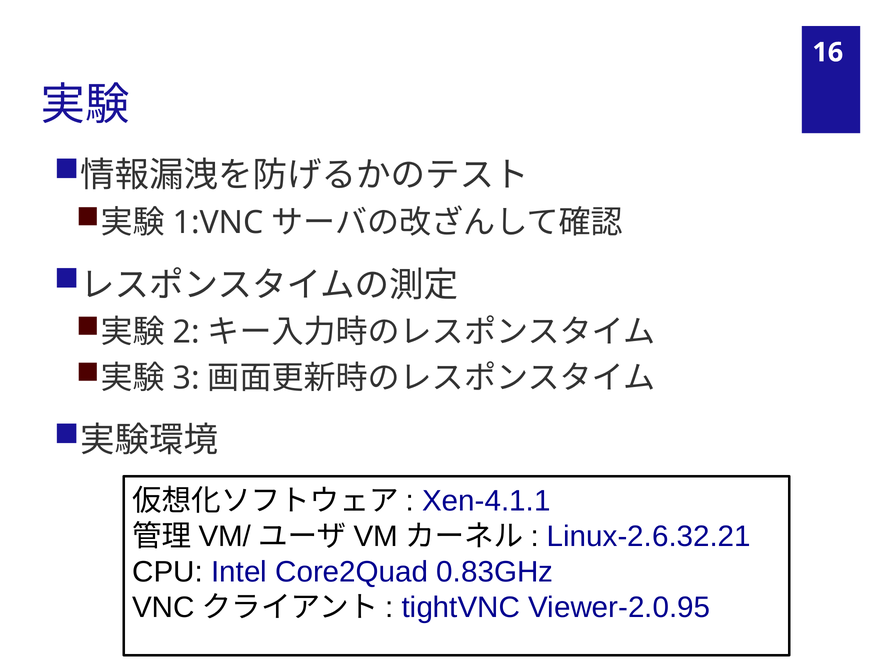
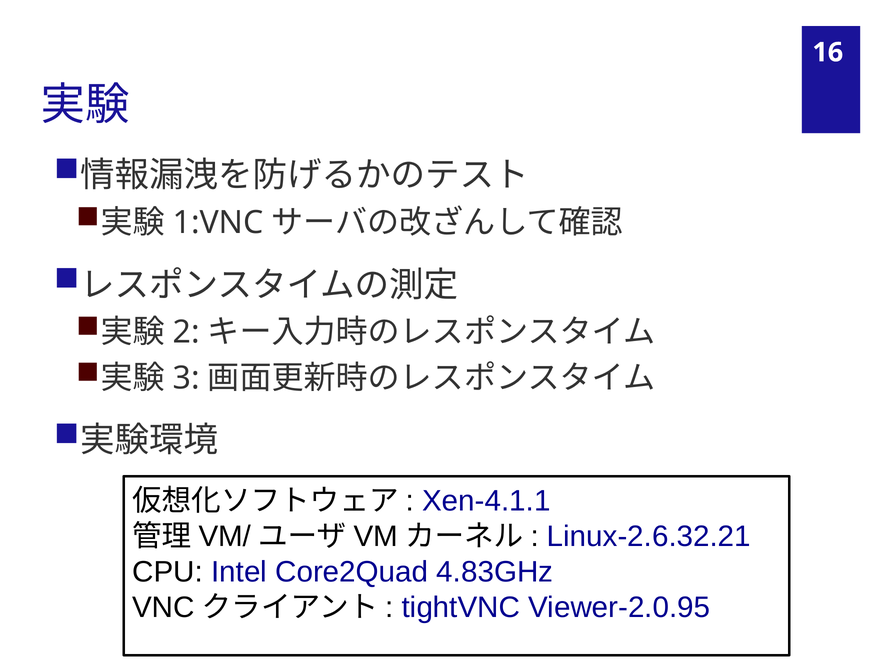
0.83GHz: 0.83GHz -> 4.83GHz (495, 572)
